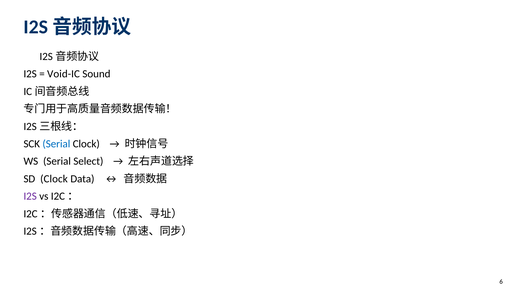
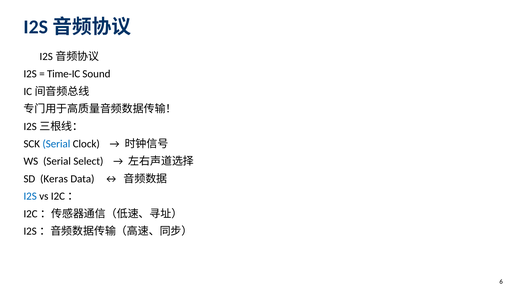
Void-IC: Void-IC -> Time-IC (64, 74)
SD Clock: Clock -> Keras (54, 179)
I2S colour: purple -> blue (30, 196)
